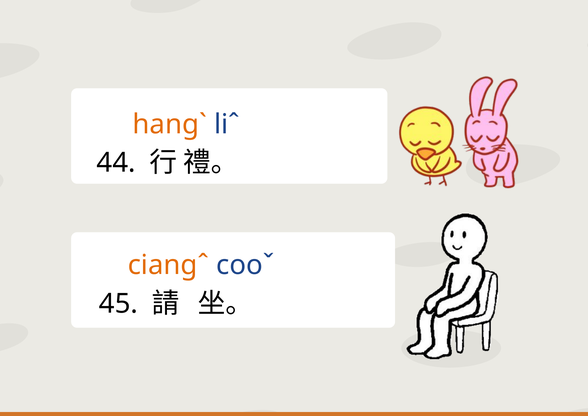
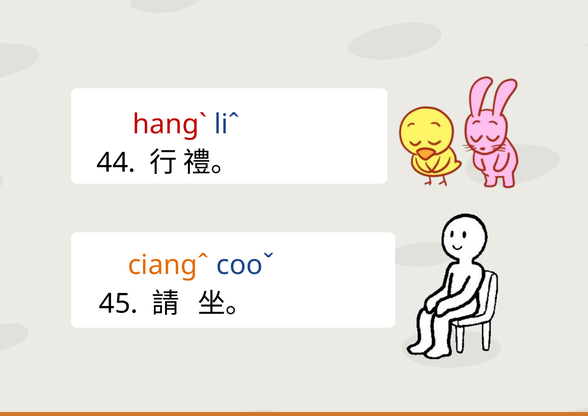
hangˋ colour: orange -> red (170, 124)
